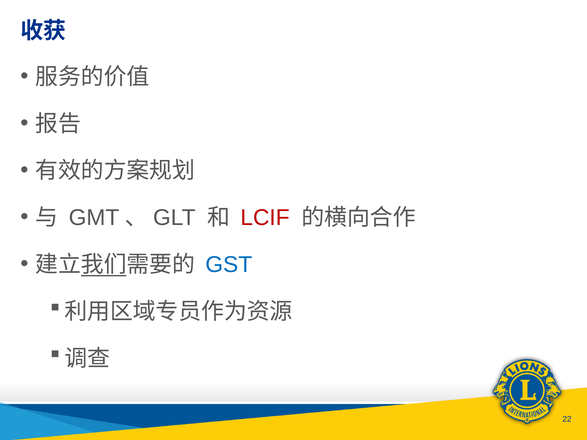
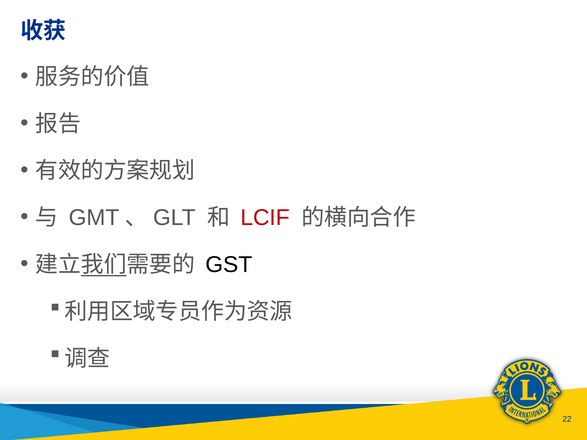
GST colour: blue -> black (229, 265)
